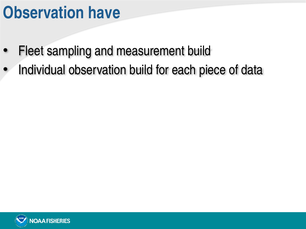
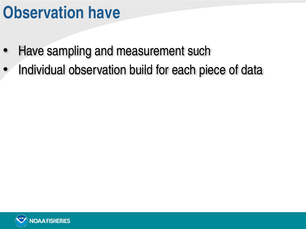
Fleet: Fleet -> Have (31, 51)
measurement build: build -> such (199, 51)
